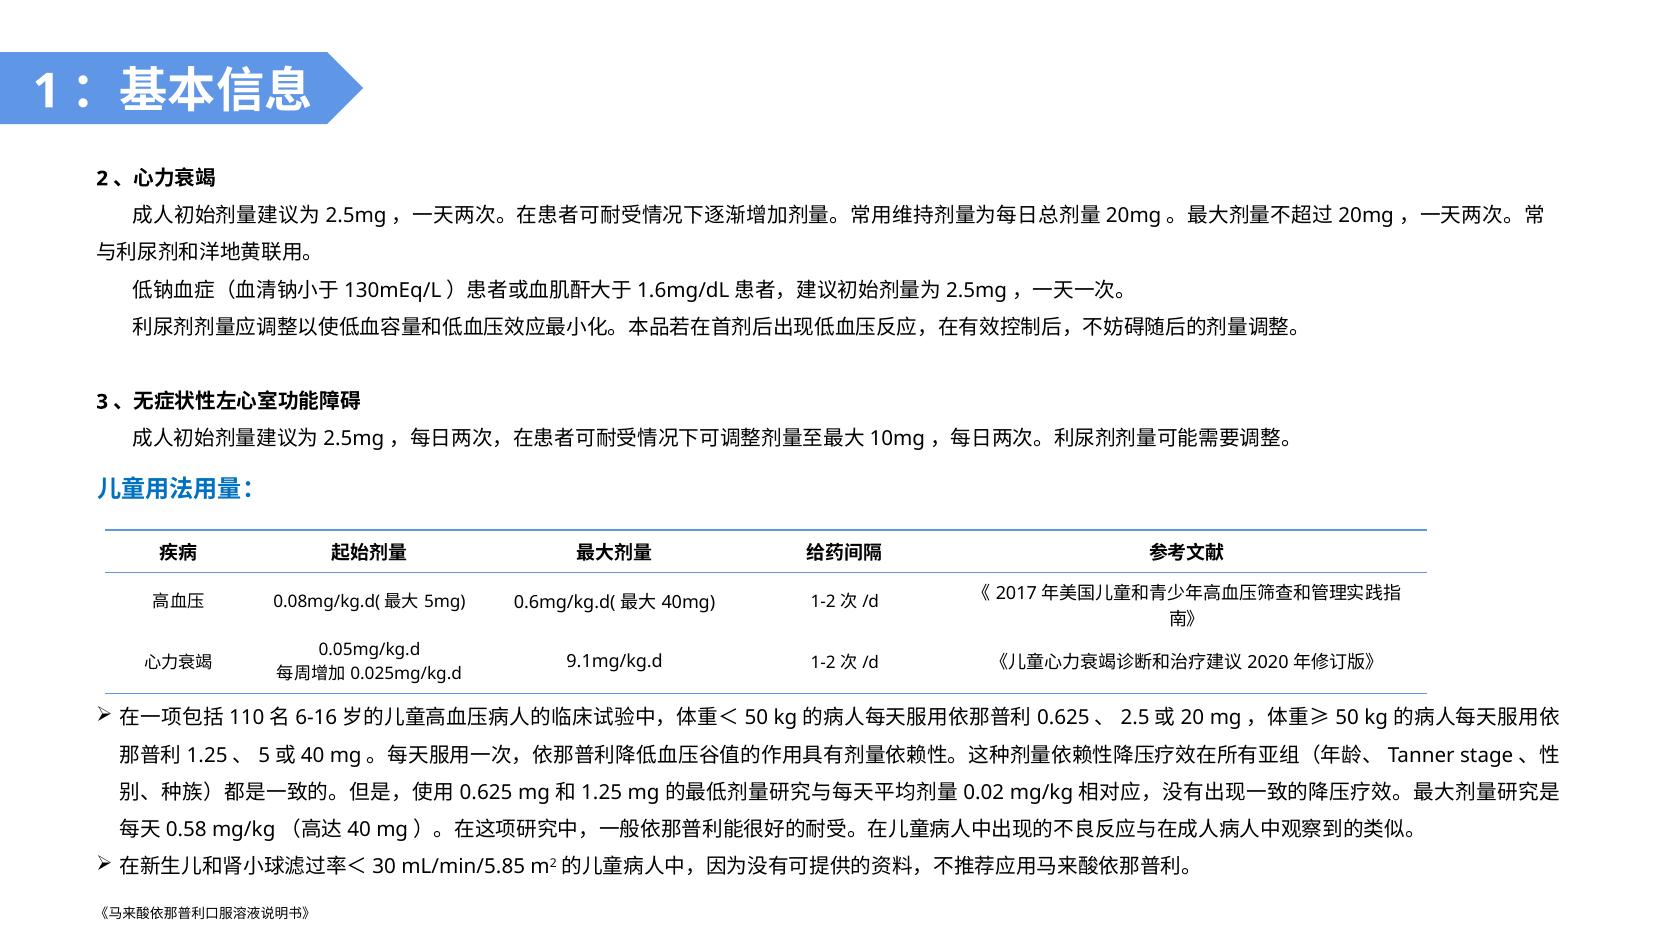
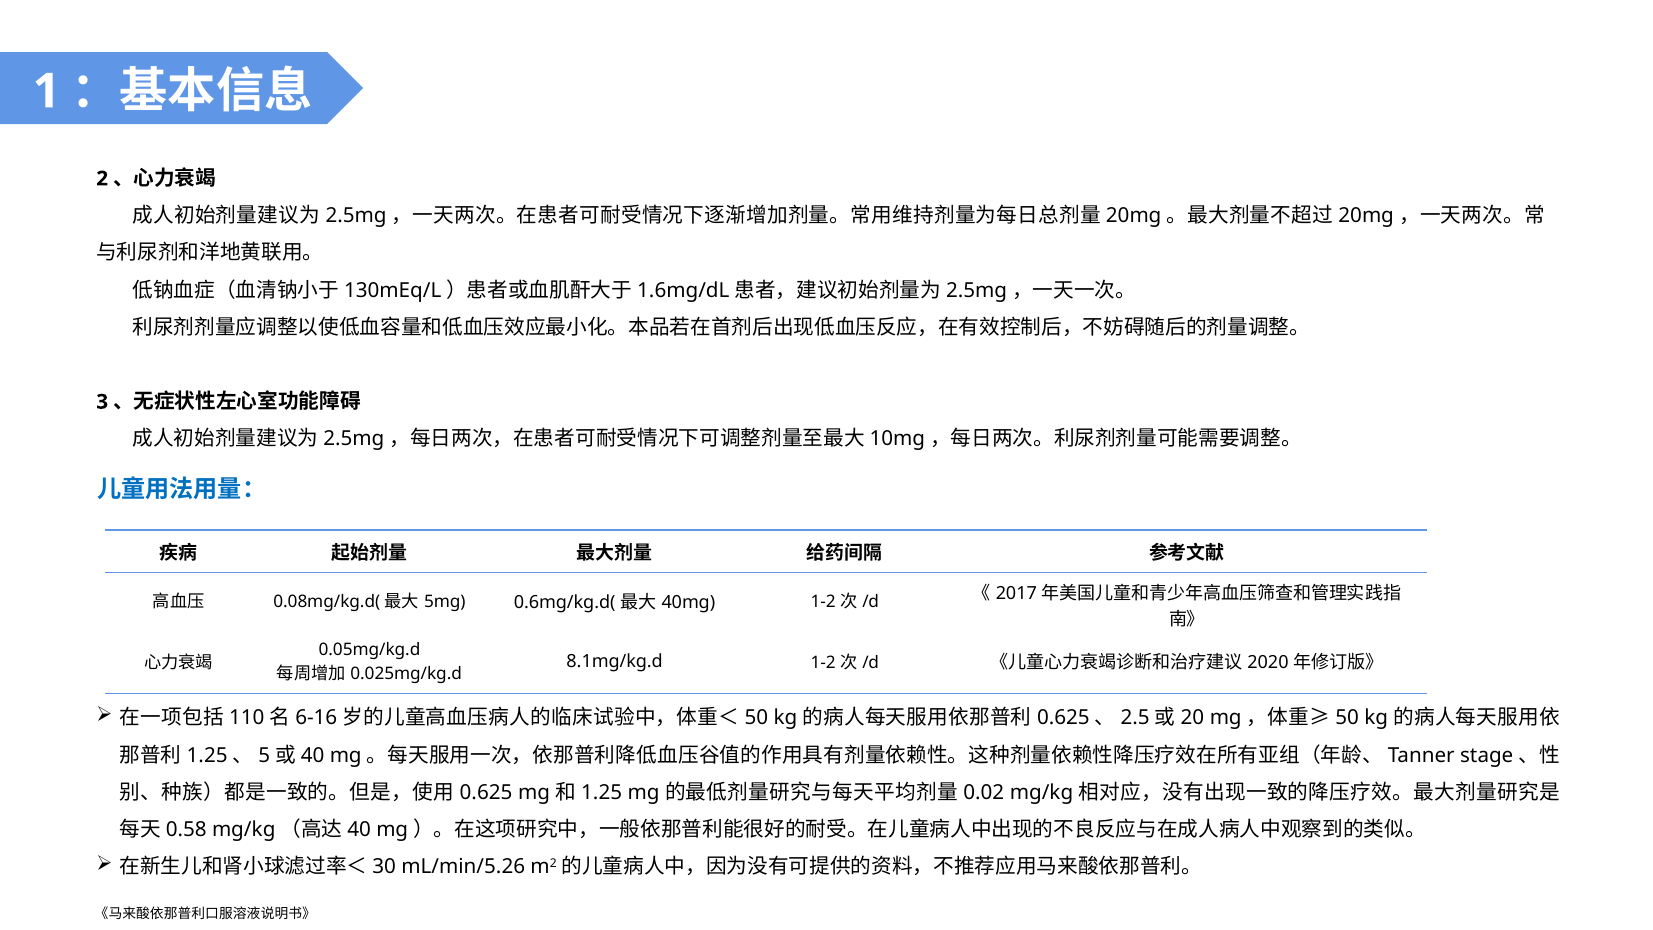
9.1mg/kg.d: 9.1mg/kg.d -> 8.1mg/kg.d (615, 662)
mL/min/5.85: mL/min/5.85 -> mL/min/5.26 (463, 867)
